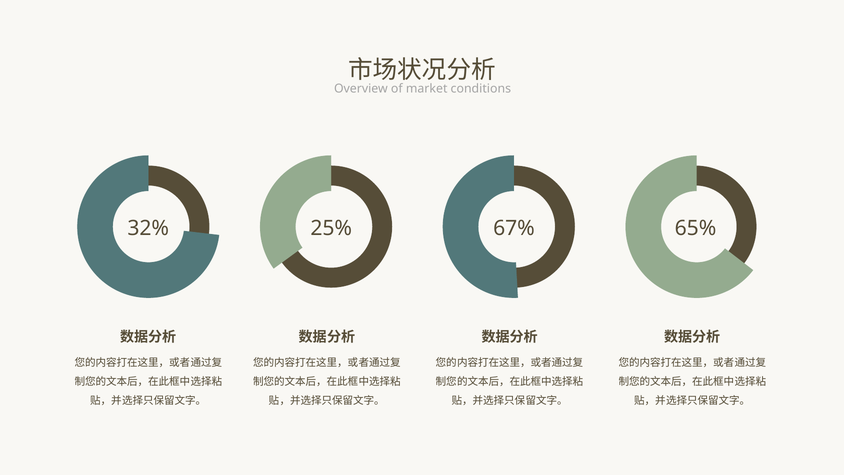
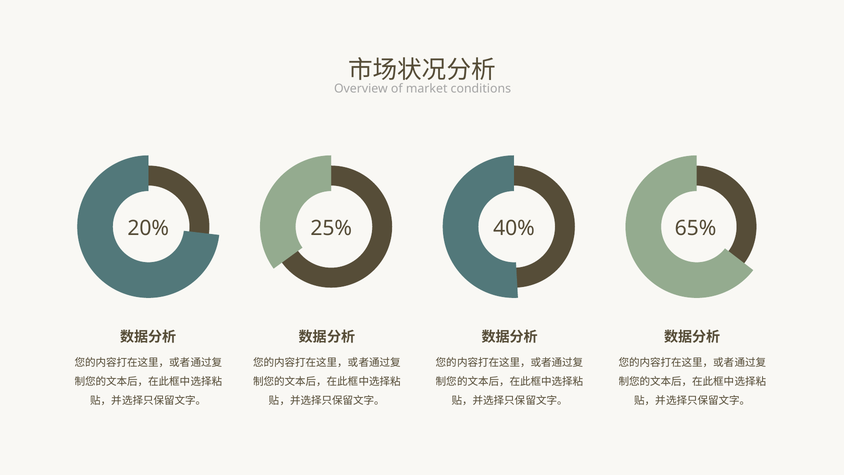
32%: 32% -> 20% (148, 228)
67%: 67% -> 40% (514, 228)
